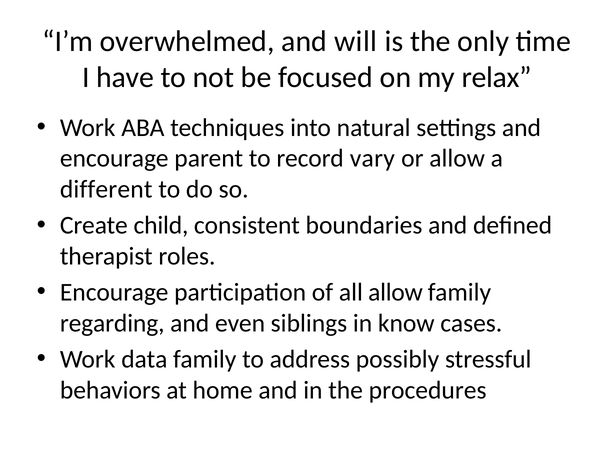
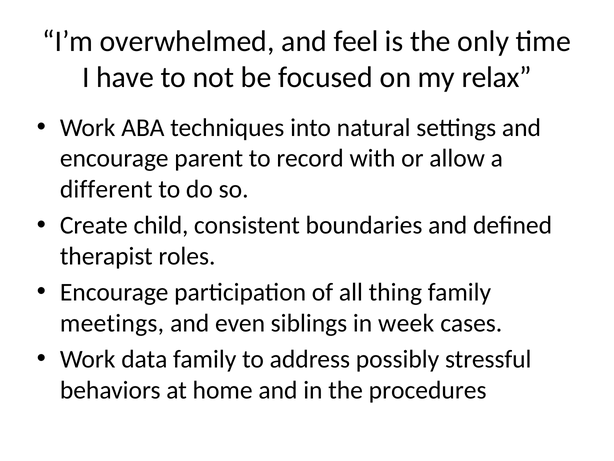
will: will -> feel (356, 41)
vary: vary -> with (372, 158)
all allow: allow -> thing (395, 292)
regarding: regarding -> meetings (112, 323)
know: know -> week (406, 323)
